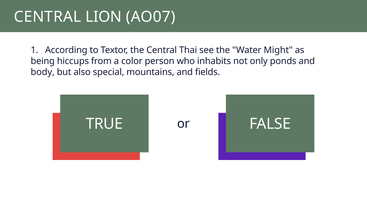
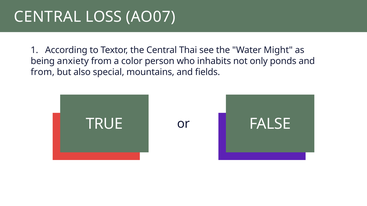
LION: LION -> LOSS (104, 17)
hiccups: hiccups -> anxiety (73, 61)
body: body -> from (43, 72)
